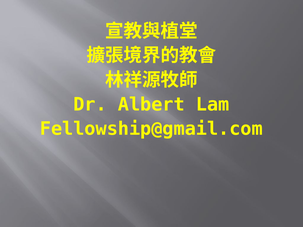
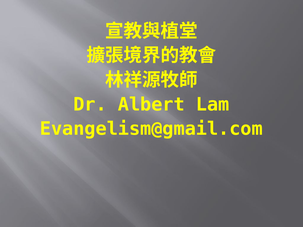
Fellowship@gmail.com: Fellowship@gmail.com -> Evangelism@gmail.com (151, 129)
